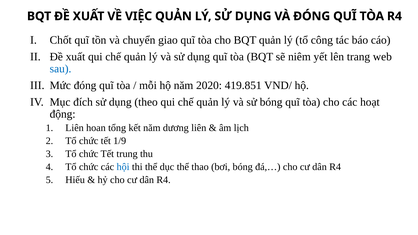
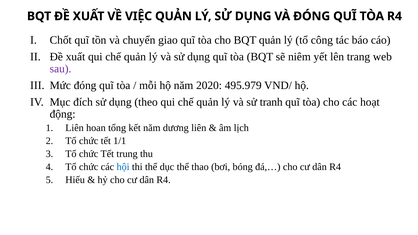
sau colour: blue -> purple (61, 69)
419.851: 419.851 -> 495.979 (243, 86)
sử bóng: bóng -> tranh (271, 102)
1/9: 1/9 -> 1/1 (120, 141)
